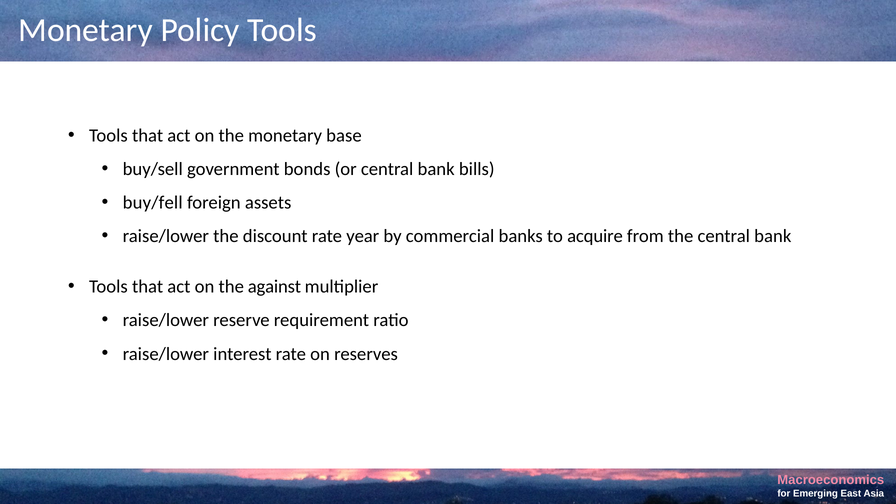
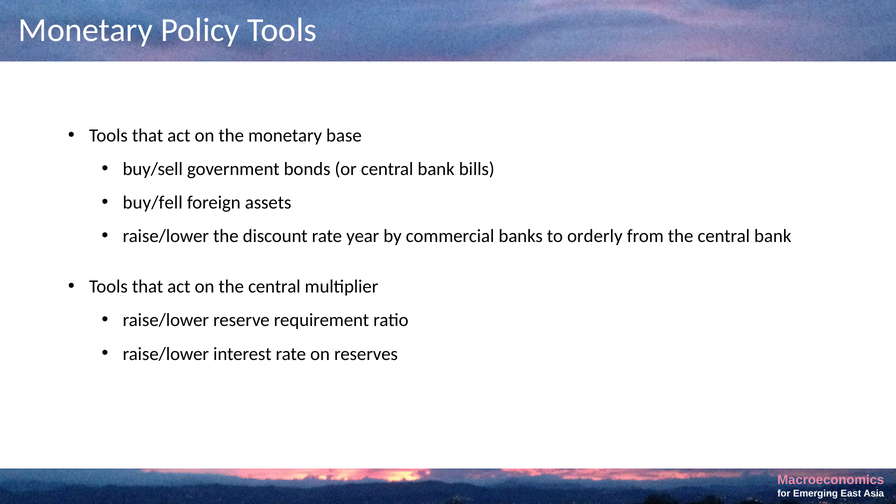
acquire: acquire -> orderly (595, 236)
on the against: against -> central (274, 287)
